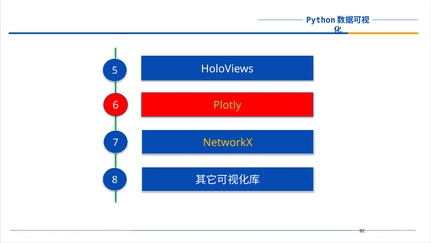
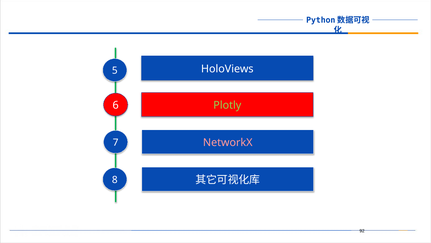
NetworkX colour: yellow -> pink (228, 142)
